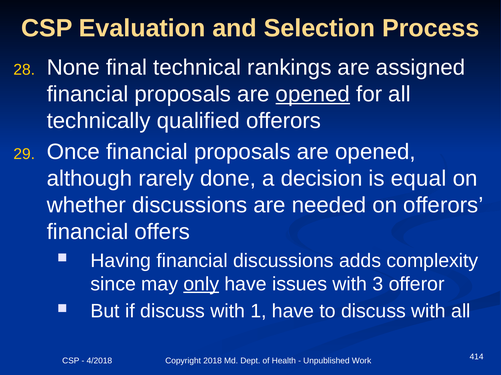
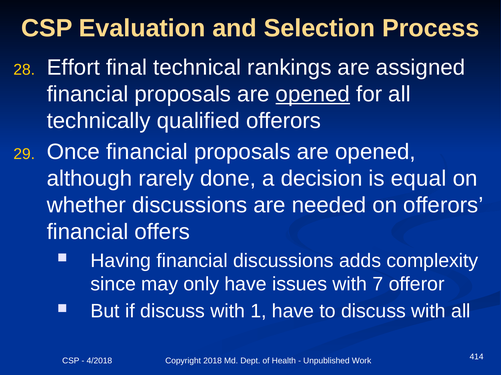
None: None -> Effort (73, 68)
only underline: present -> none (201, 285)
3: 3 -> 7 (378, 285)
